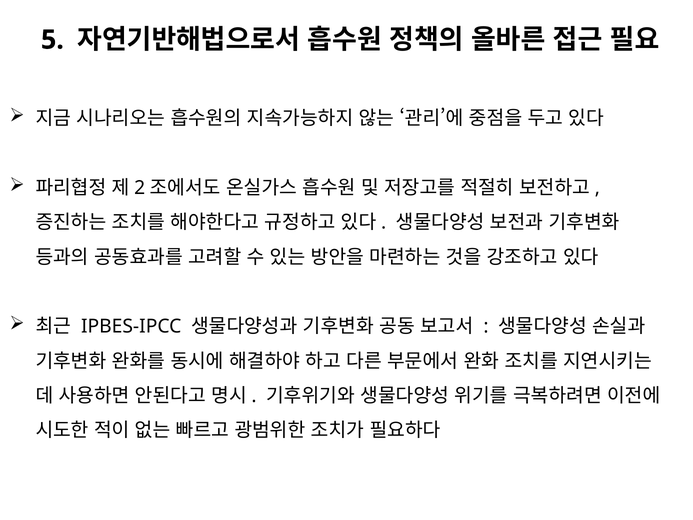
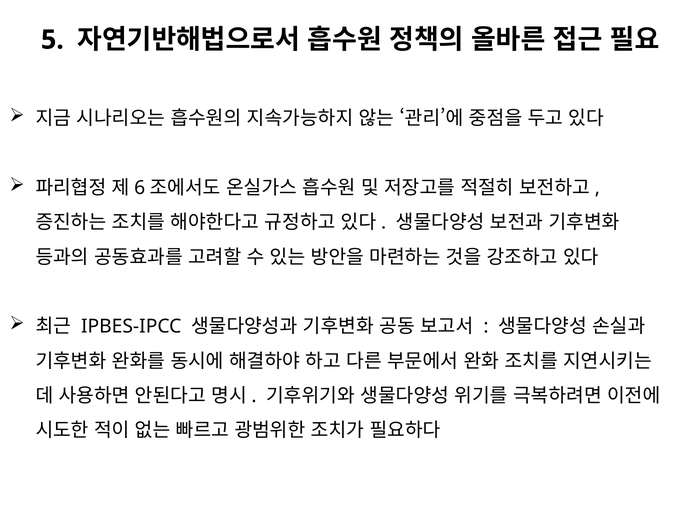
2: 2 -> 6 (140, 188)
